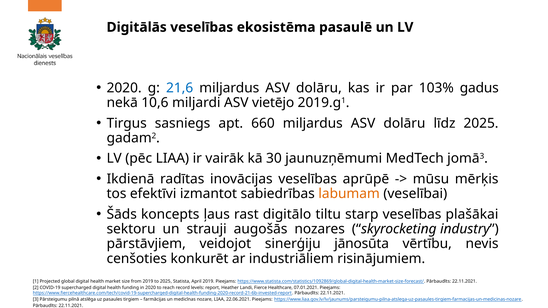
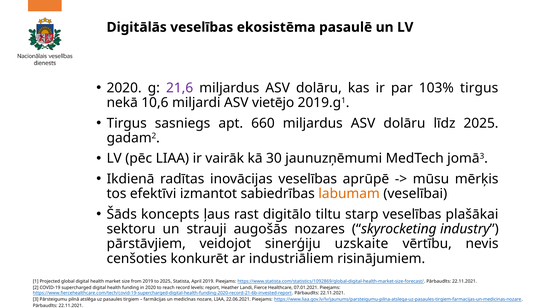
21,6 colour: blue -> purple (180, 88)
103% gadus: gadus -> tirgus (479, 88)
jānosūta: jānosūta -> uzskaite (361, 244)
